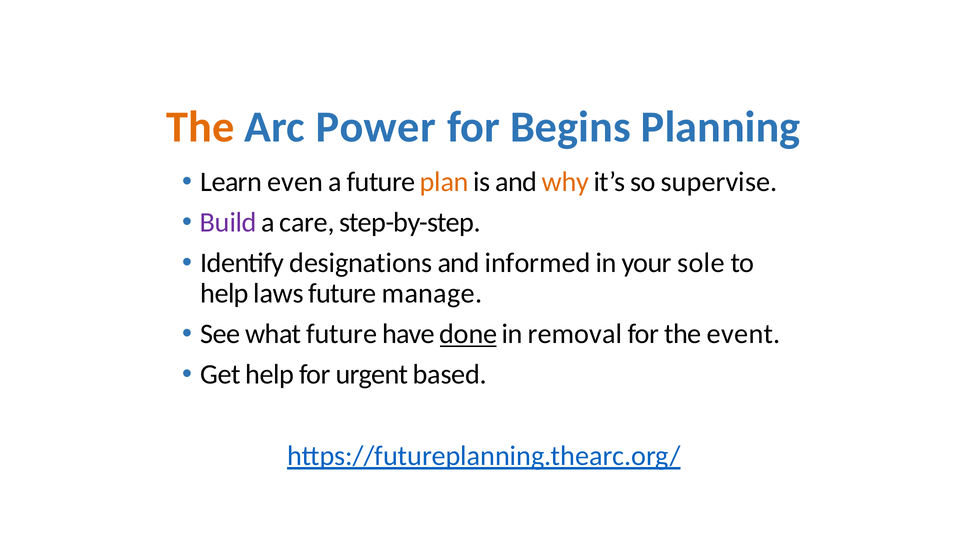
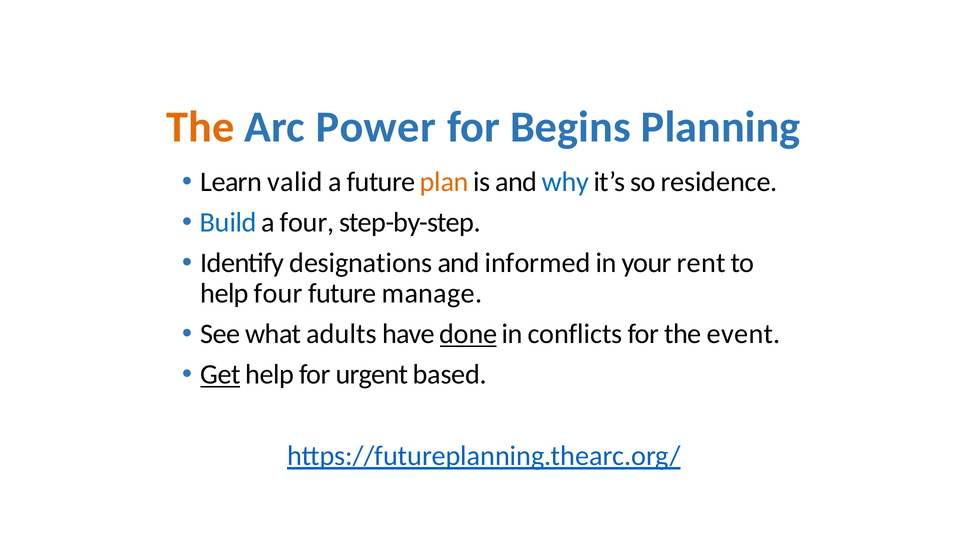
even: even -> valid (295, 182)
why colour: orange -> blue (566, 182)
supervise: supervise -> residence (719, 182)
Build colour: purple -> blue (228, 223)
a care: care -> four (307, 223)
sole: sole -> rent (701, 263)
help laws: laws -> four (278, 294)
what future: future -> adults (342, 334)
removal: removal -> conflicts (575, 334)
Get underline: none -> present (220, 375)
